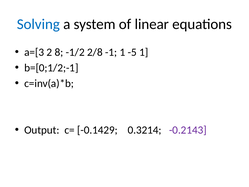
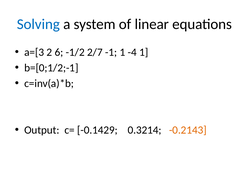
8: 8 -> 6 (59, 52)
2/8: 2/8 -> 2/7 (95, 52)
-5: -5 -> -4 (132, 52)
-0.2143 colour: purple -> orange (188, 130)
